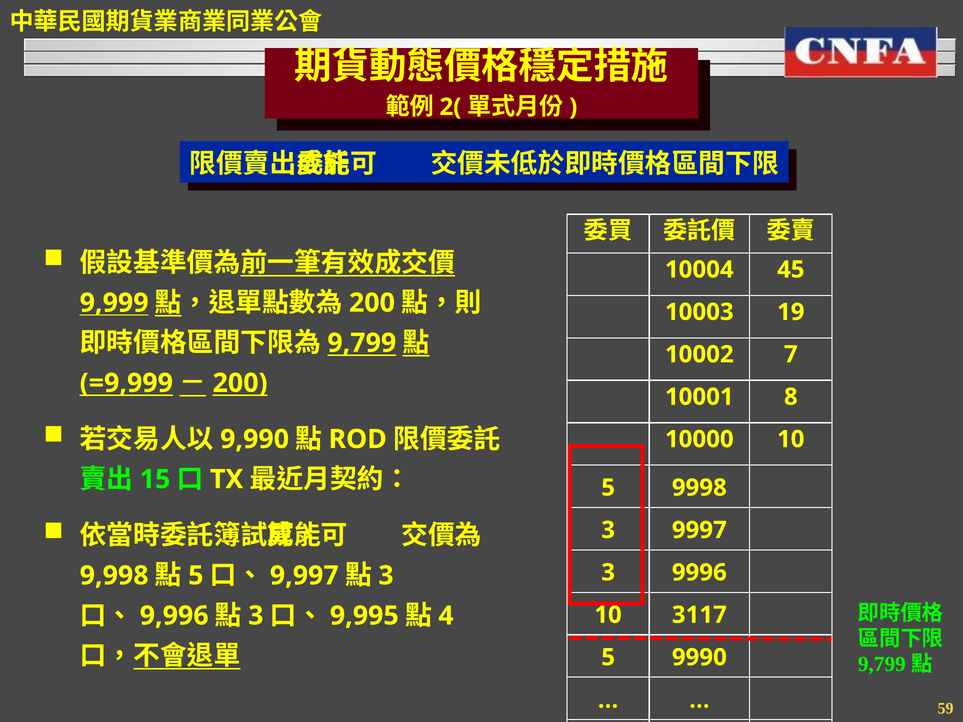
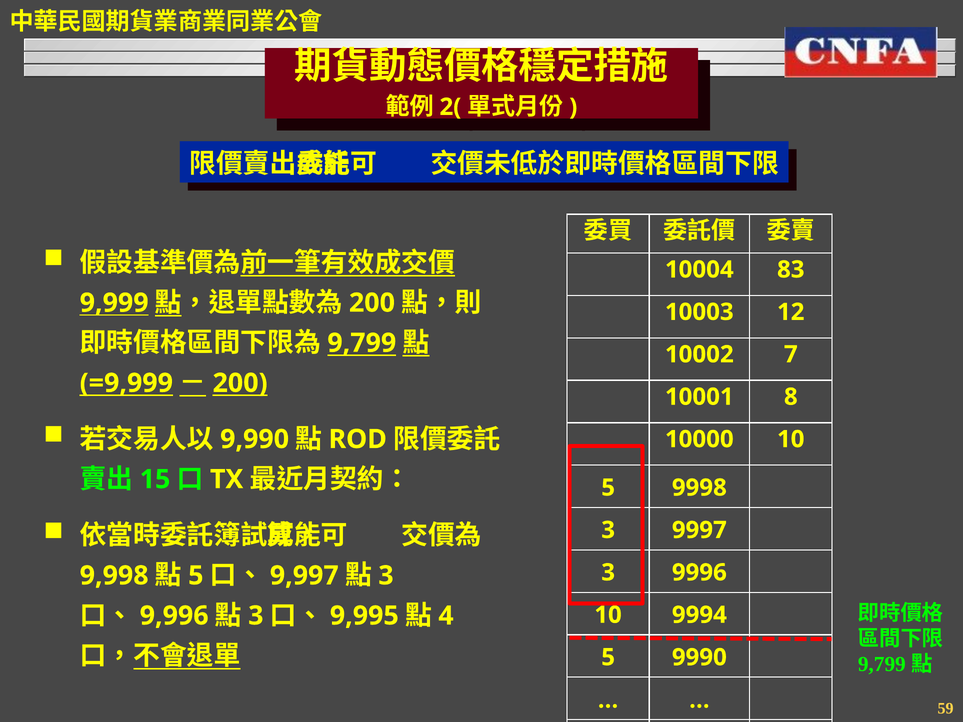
45: 45 -> 83 (791, 270)
19: 19 -> 12 (791, 312)
3117: 3117 -> 9994 (699, 615)
